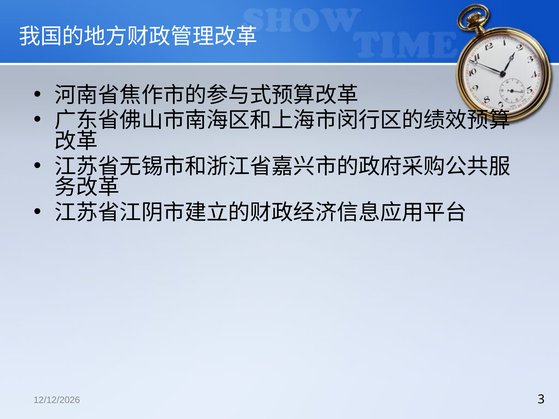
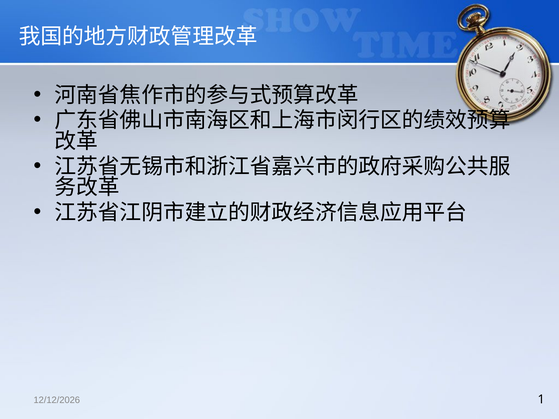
3: 3 -> 1 (541, 400)
